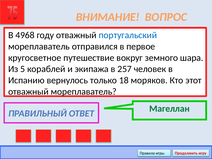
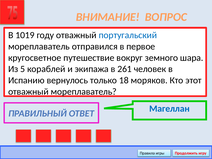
4968: 4968 -> 1019 (25, 35)
257: 257 -> 261 (125, 69)
Магеллан colour: green -> blue (169, 109)
